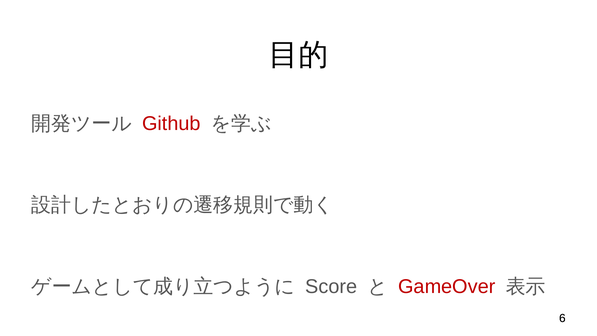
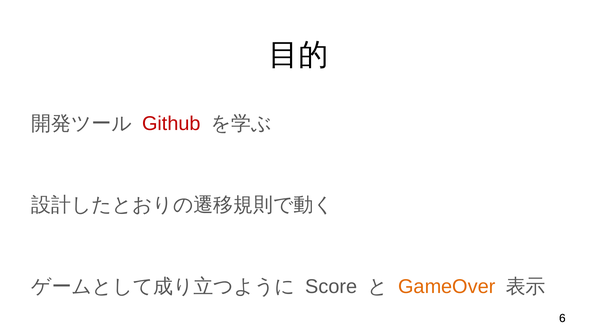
GameOver colour: red -> orange (447, 286)
